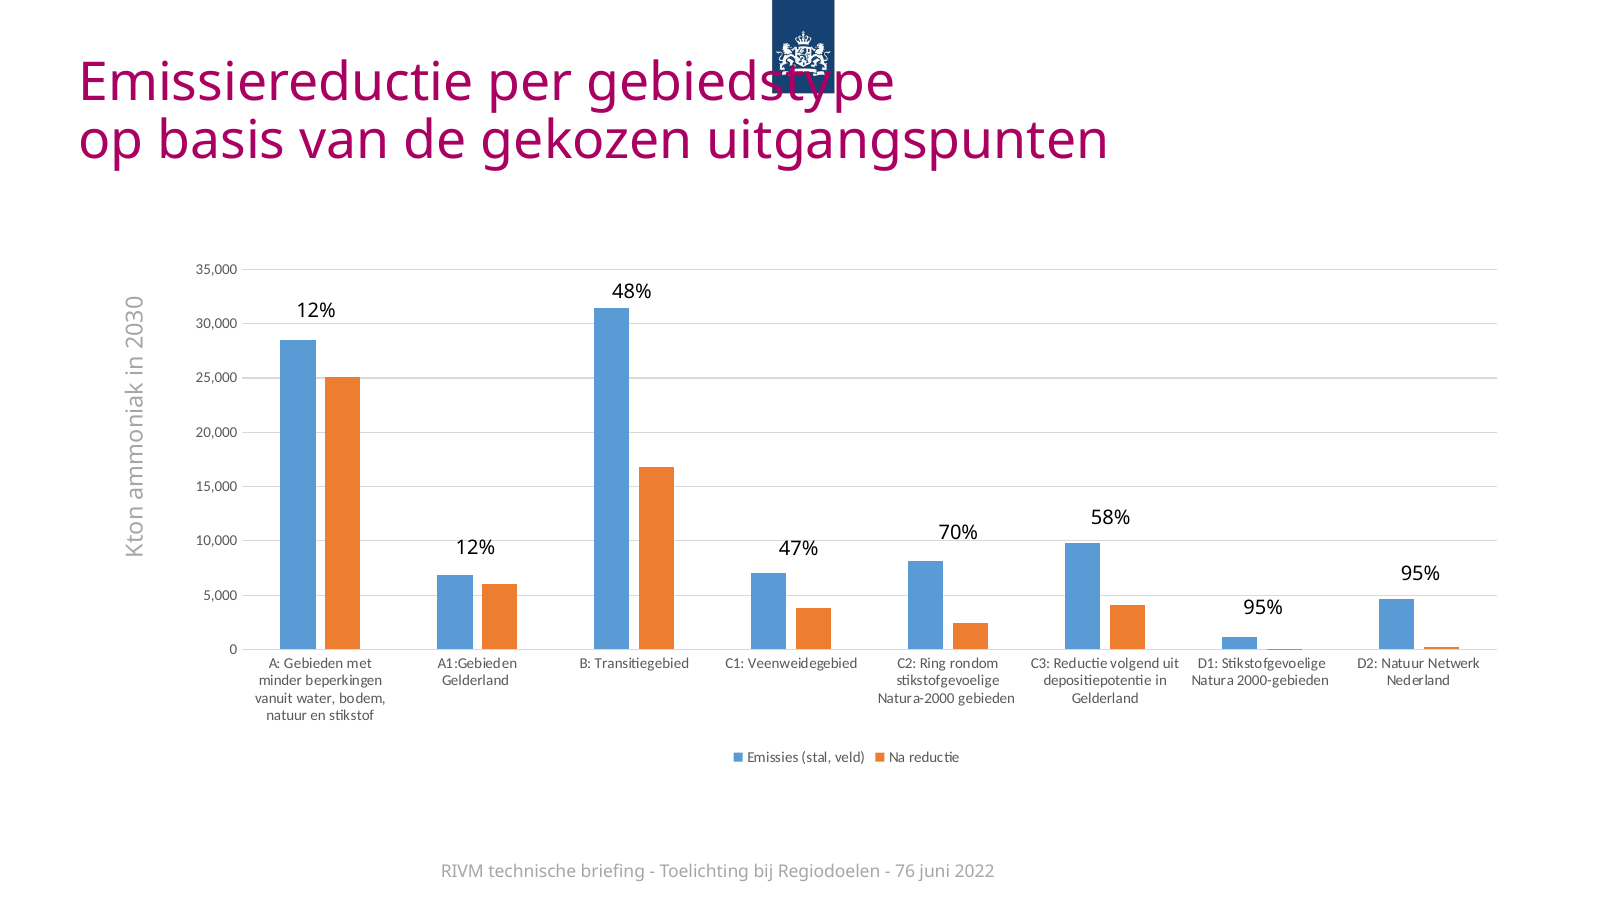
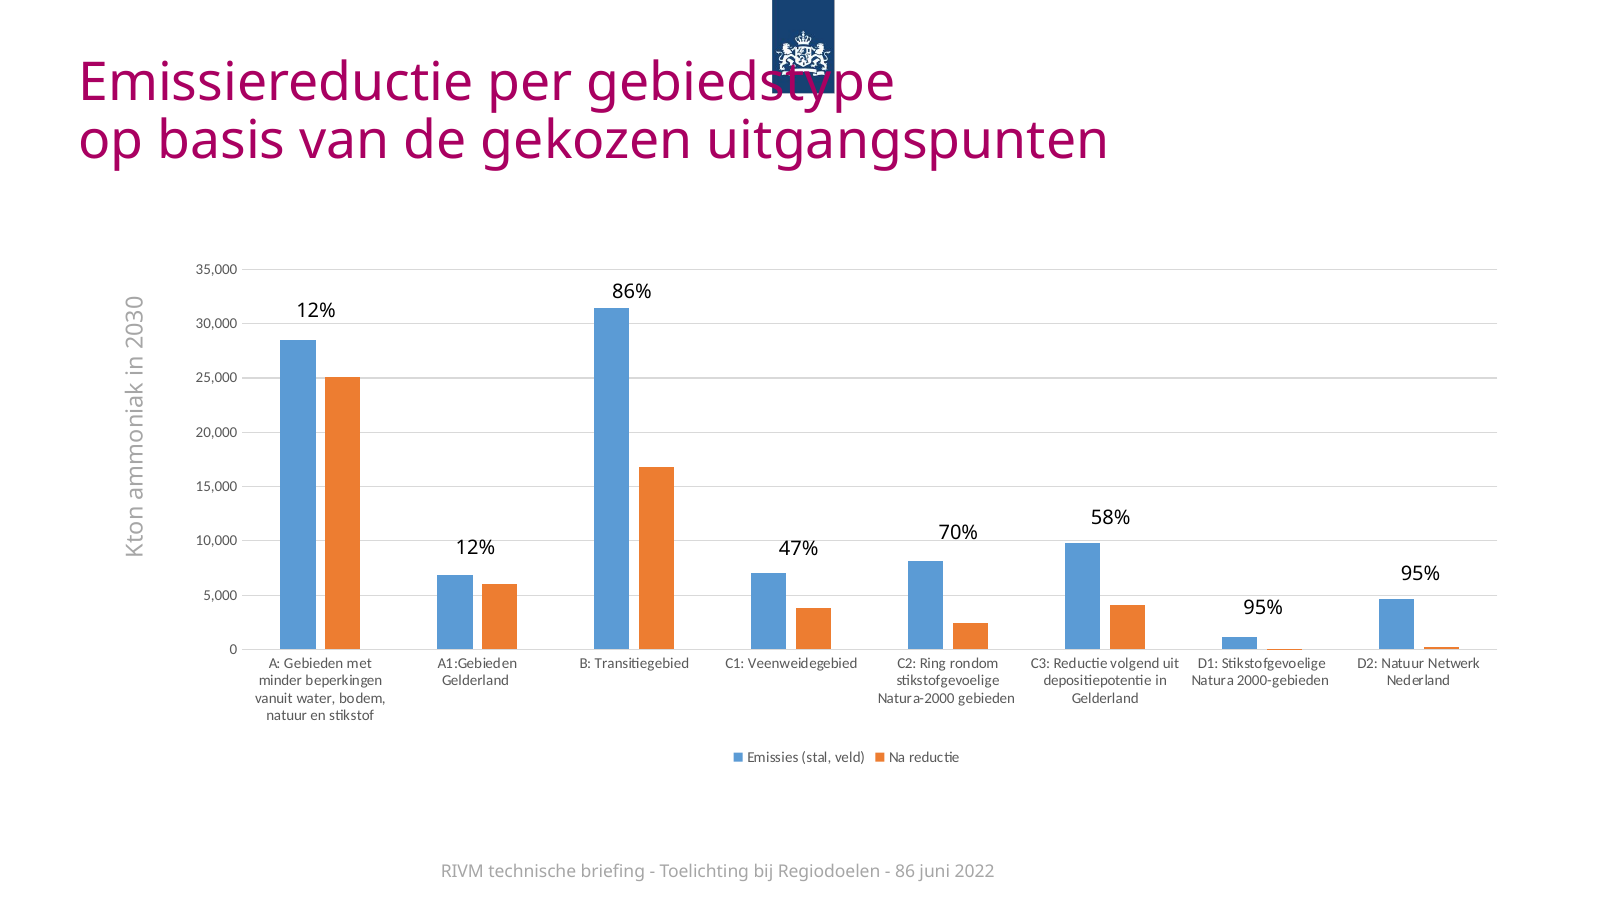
48%: 48% -> 86% (632, 292)
76: 76 -> 86 (905, 872)
